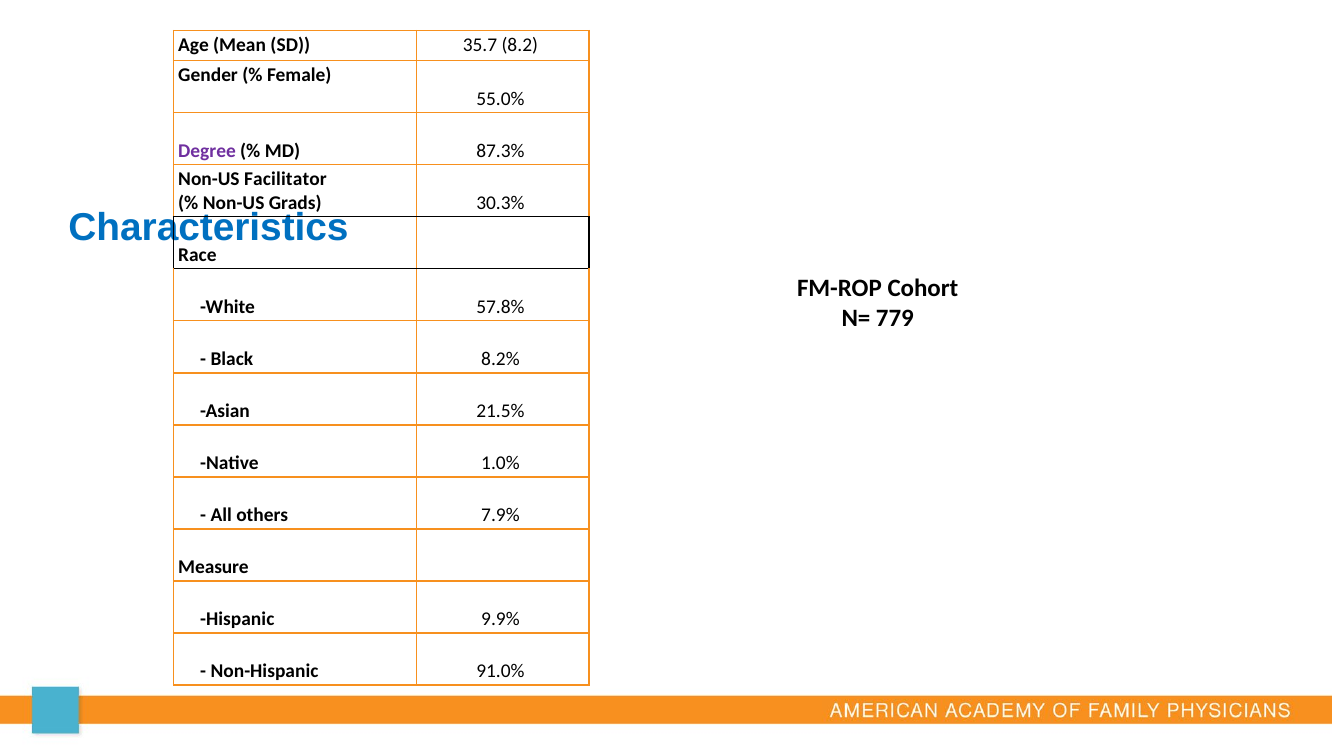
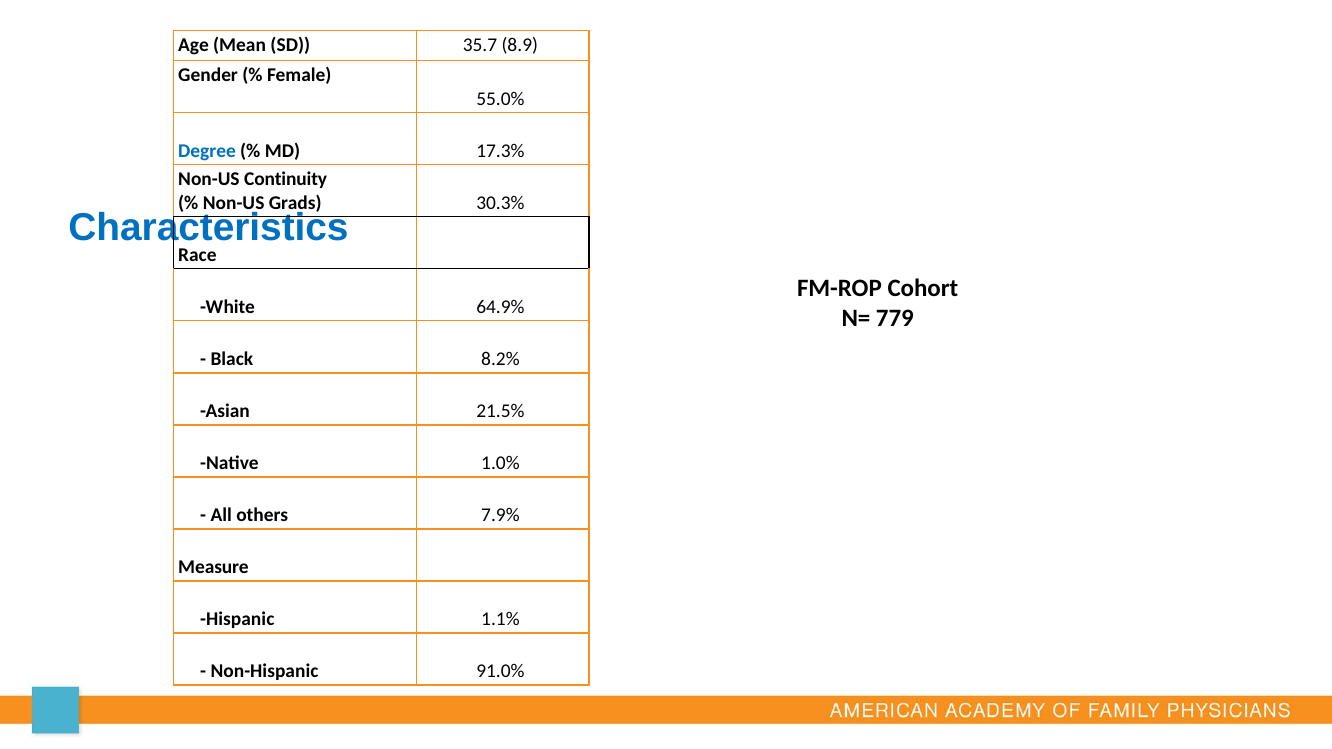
8.2: 8.2 -> 8.9 (520, 45)
Degree colour: purple -> blue (207, 151)
87.3%: 87.3% -> 17.3% (500, 151)
Facilitator: Facilitator -> Continuity (286, 179)
57.8%: 57.8% -> 64.9% (500, 307)
9.9%: 9.9% -> 1.1% (500, 619)
